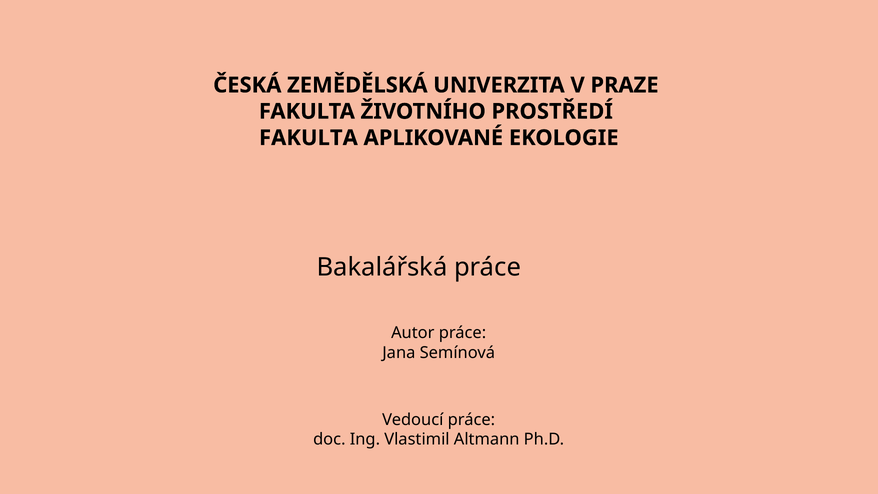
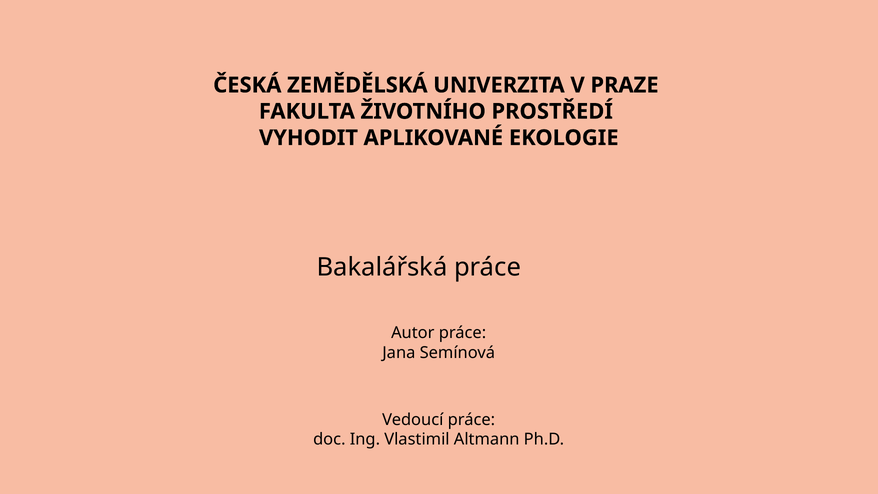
FAKULTA: FAKULTA -> VYHODIT (308, 138)
